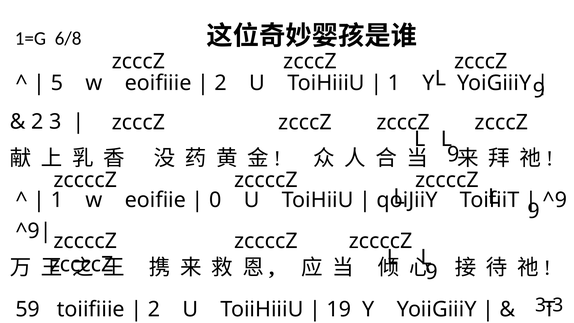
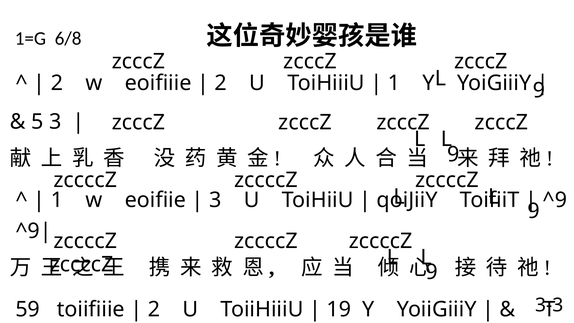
5: 5 -> 2 (57, 83)
2: 2 -> 5 (37, 122)
0: 0 -> 3 (215, 200)
